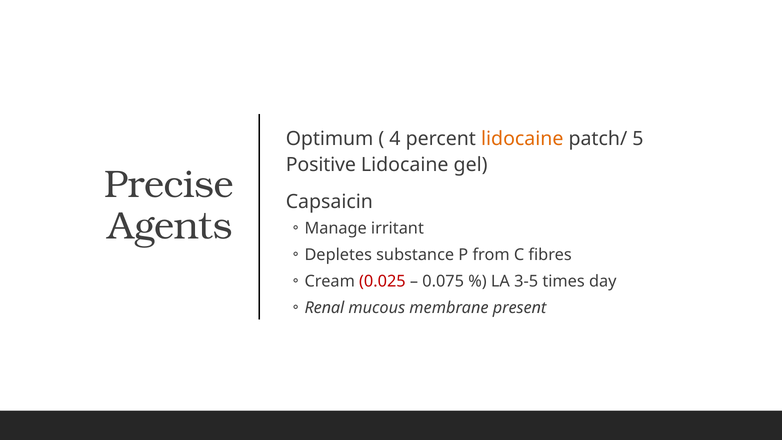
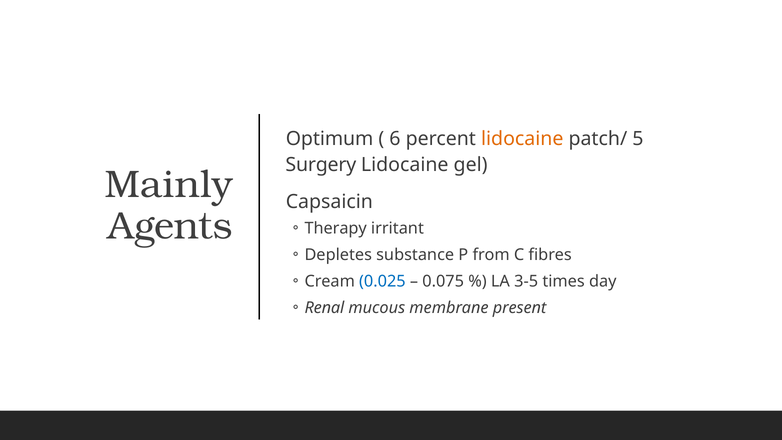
4: 4 -> 6 (395, 139)
Positive: Positive -> Surgery (321, 165)
Precise: Precise -> Mainly (169, 185)
Manage: Manage -> Therapy (336, 228)
0.025 colour: red -> blue (382, 281)
